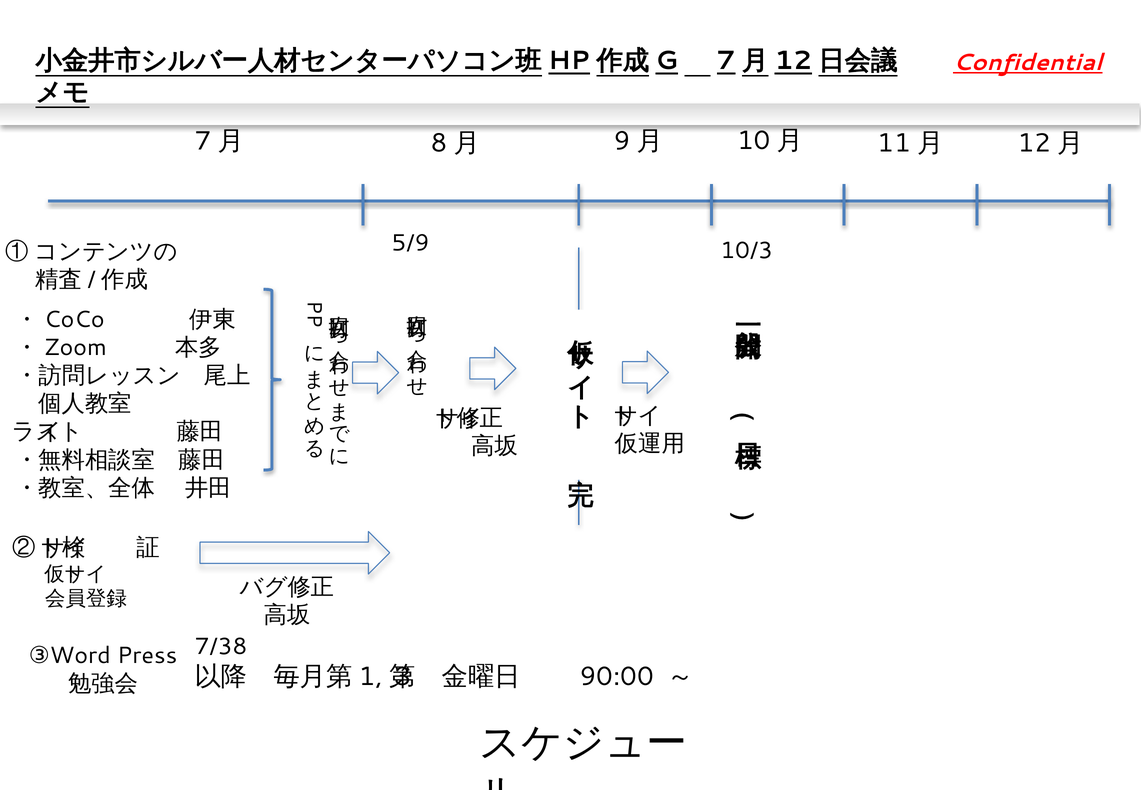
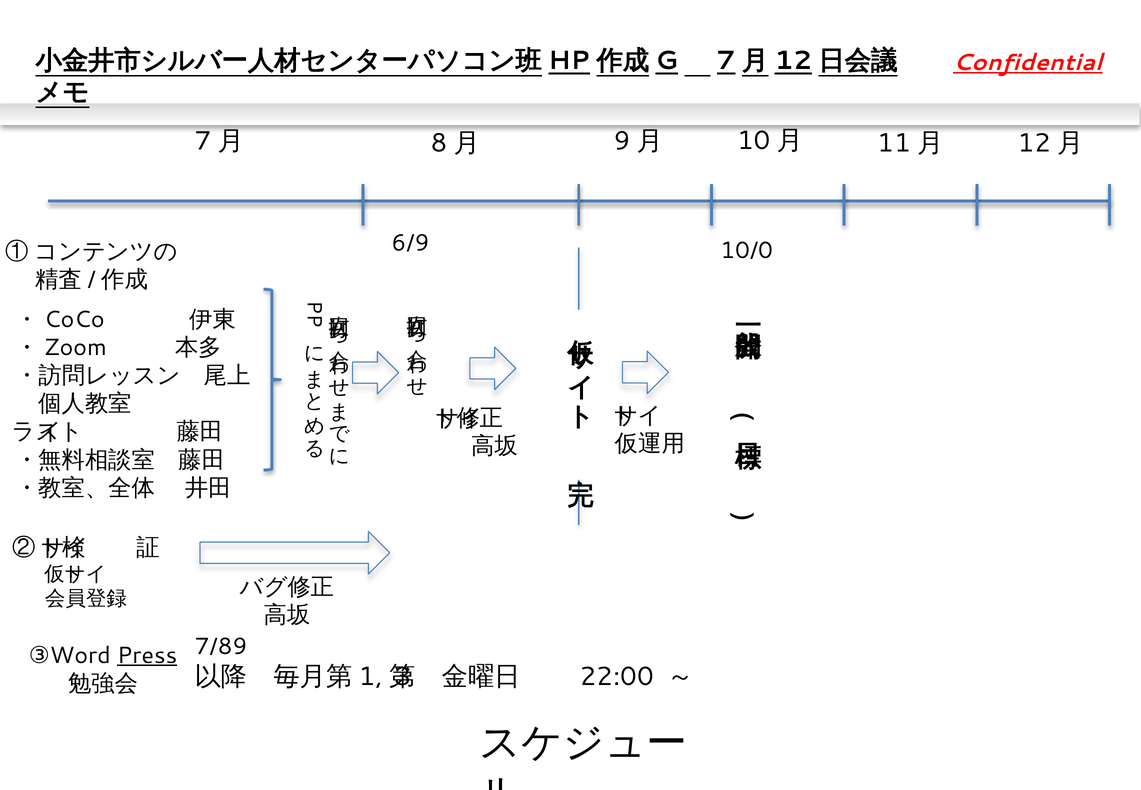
5/9: 5/9 -> 6/9 (410, 243)
10/3: 10/3 -> 10/0 (747, 250)
7/38: 7/38 -> 7/89 (221, 646)
Press underline: none -> present (147, 655)
90:00: 90:00 -> 22:00 (617, 677)
